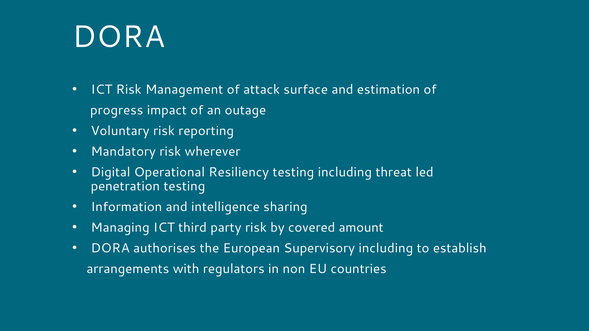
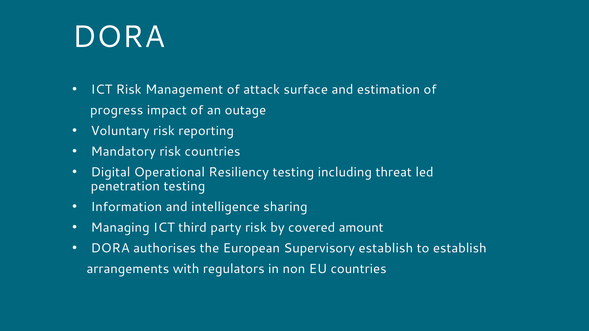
risk wherever: wherever -> countries (213, 152)
Supervisory including: including -> establish (386, 248)
